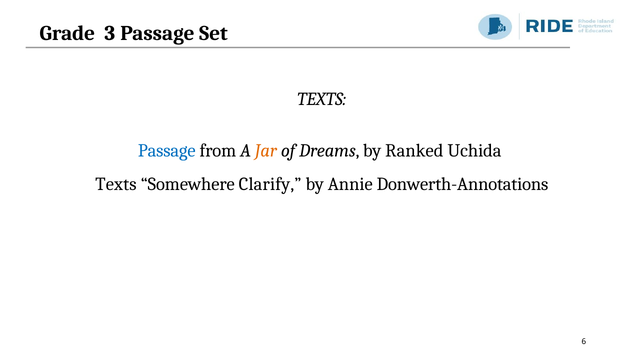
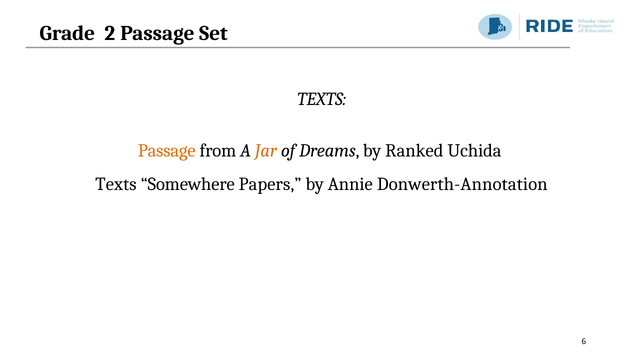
3: 3 -> 2 (110, 33)
Passage colour: blue -> orange (167, 151)
Clarify: Clarify -> Papers (270, 184)
Donwerth-Annotations: Donwerth-Annotations -> Donwerth-Annotation (462, 184)
